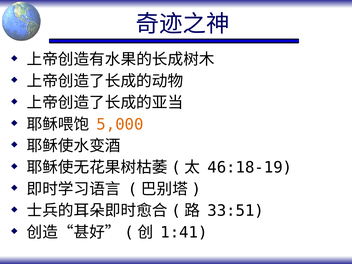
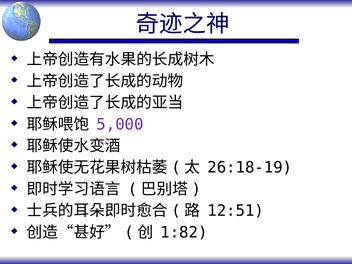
5,000 colour: orange -> purple (120, 124)
46:18-19: 46:18-19 -> 26:18-19 (250, 168)
33:51: 33:51 -> 12:51 (236, 211)
1:41: 1:41 -> 1:82 (184, 232)
